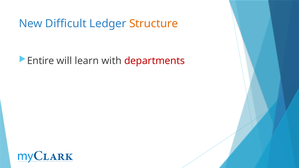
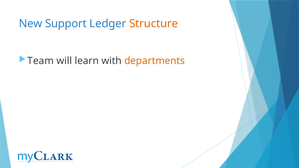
Difficult: Difficult -> Support (66, 24)
Entire: Entire -> Team (41, 61)
departments colour: red -> orange (155, 61)
